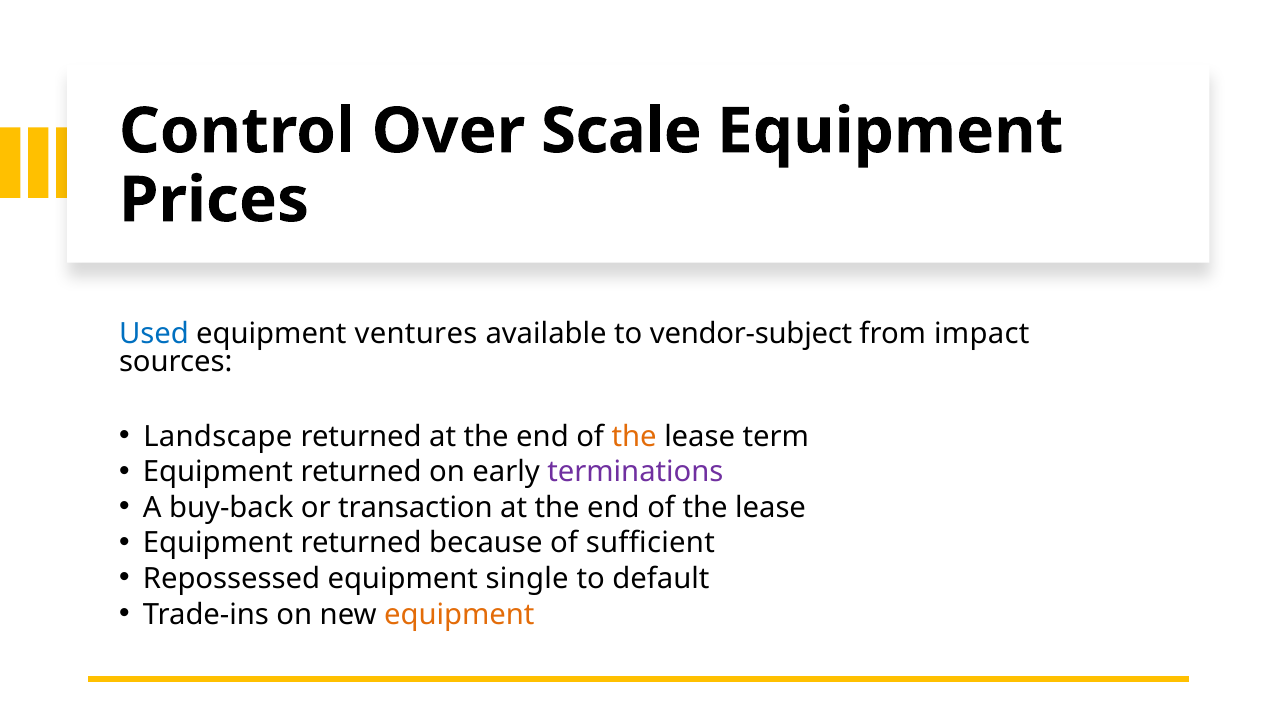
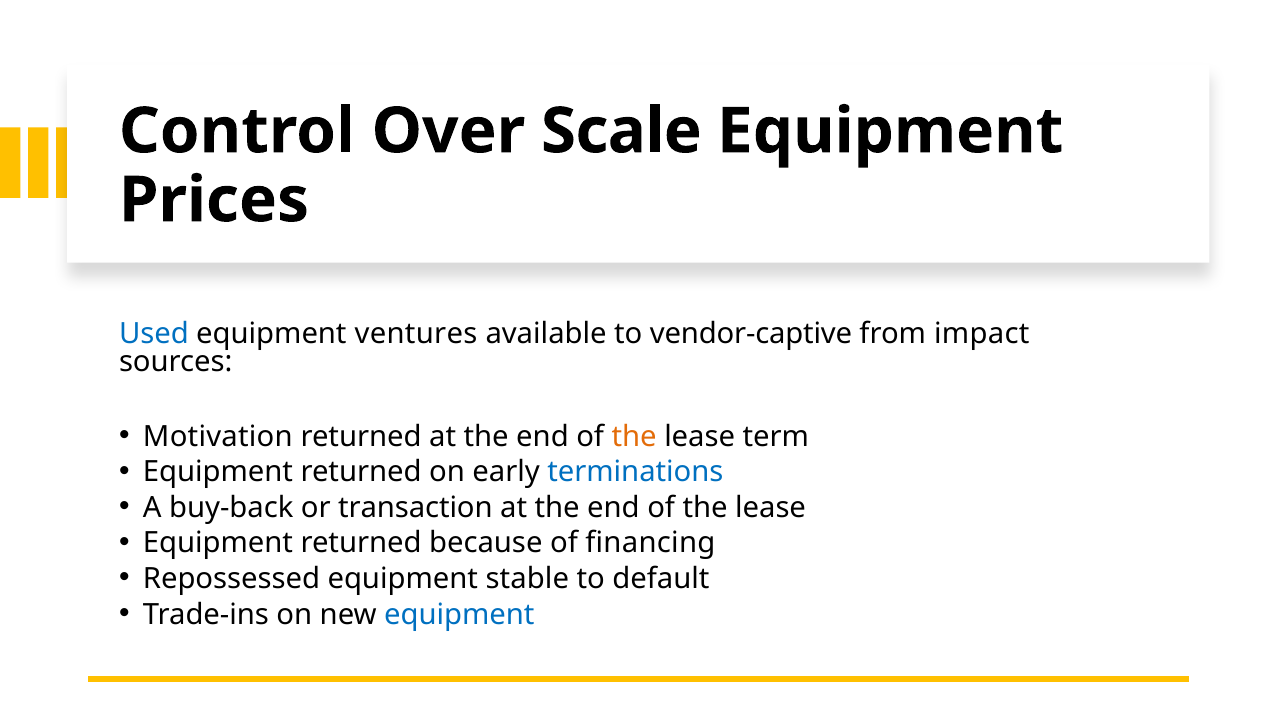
vendor-subject: vendor-subject -> vendor-captive (751, 334)
Landscape: Landscape -> Motivation (218, 437)
terminations colour: purple -> blue (635, 472)
sufficient: sufficient -> financing (650, 543)
single: single -> stable (527, 579)
equipment colour: orange -> blue (459, 615)
